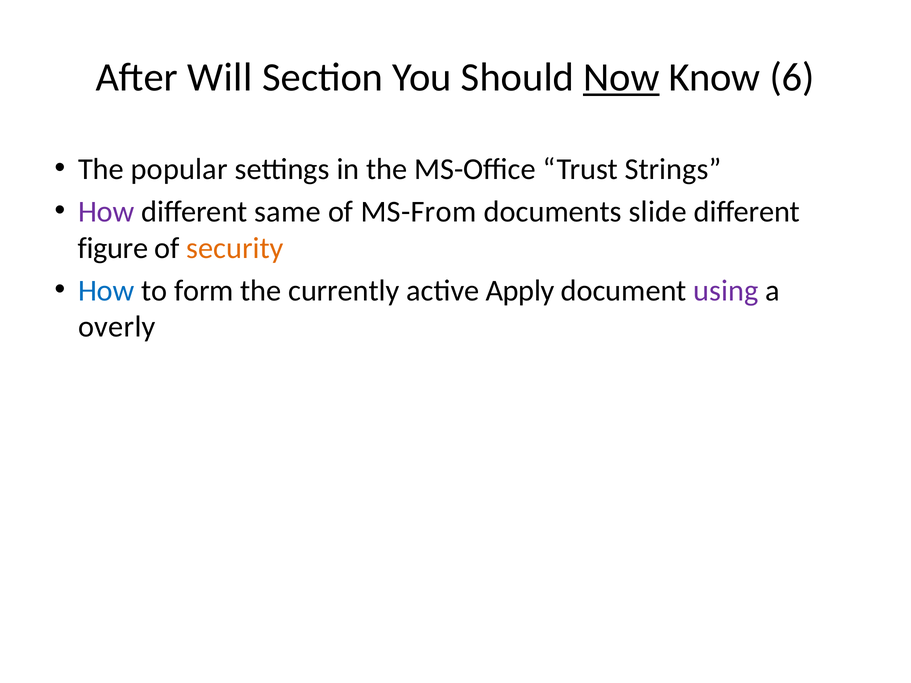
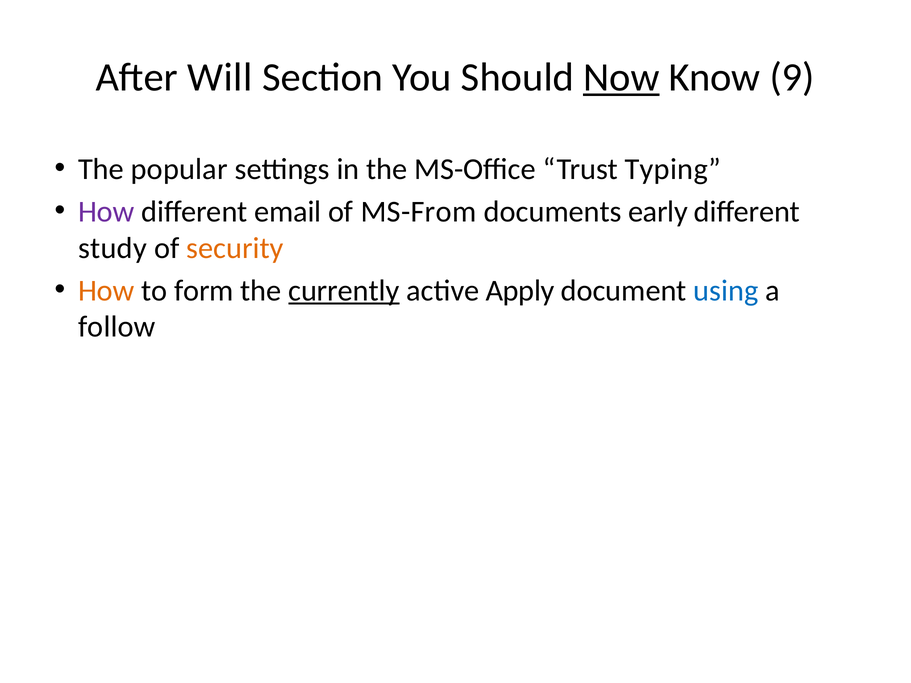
6: 6 -> 9 (792, 77)
Strings: Strings -> Typing (673, 169)
same: same -> email (288, 212)
slide: slide -> early (658, 212)
figure: figure -> study (113, 248)
How colour: blue -> orange (106, 291)
currently underline: none -> present (344, 291)
using colour: purple -> blue (726, 291)
overly: overly -> follow (117, 327)
